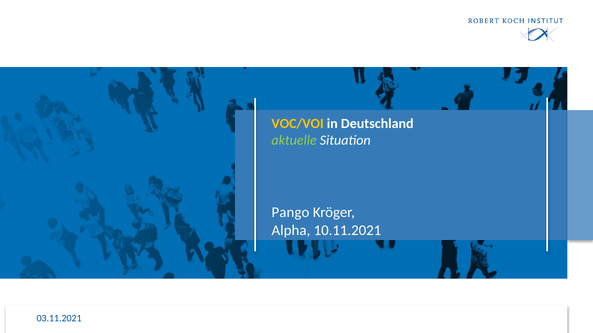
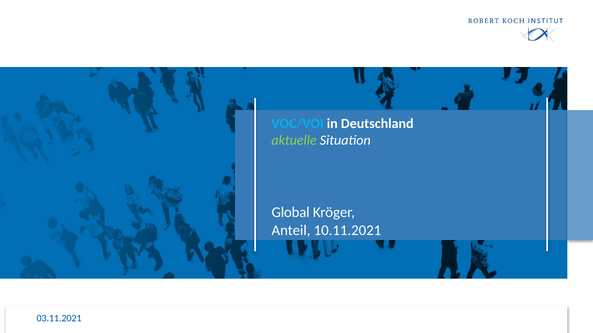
VOC/VOI colour: yellow -> light blue (298, 124)
Pango: Pango -> Global (291, 213)
Alpha: Alpha -> Anteil (291, 231)
